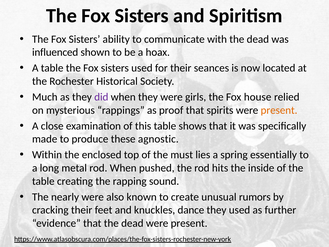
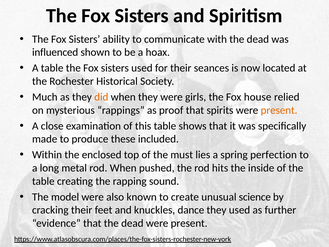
did colour: purple -> orange (101, 97)
agnostic: agnostic -> included (158, 139)
essentially: essentially -> perfection (274, 155)
nearly: nearly -> model (65, 197)
rumors: rumors -> science (255, 197)
